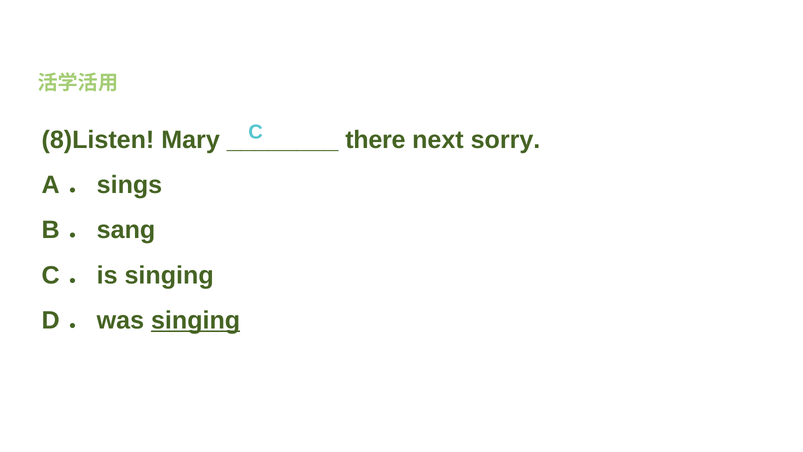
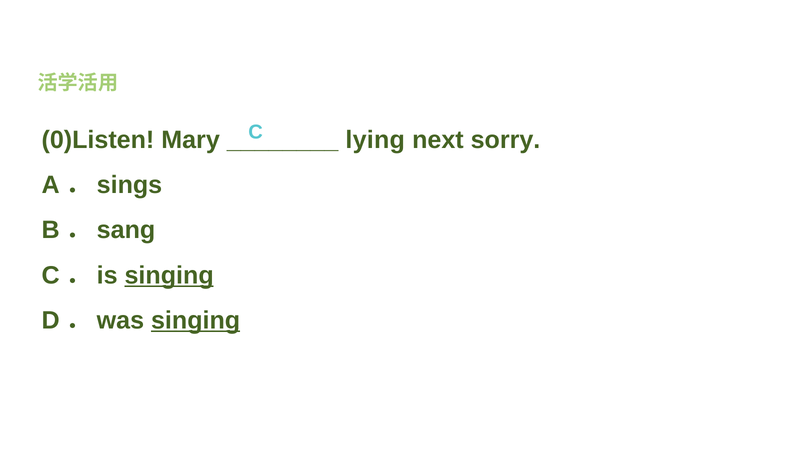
8)Listen: 8)Listen -> 0)Listen (98, 140)
there: there -> lying (375, 140)
singing underline: none -> present (169, 275)
